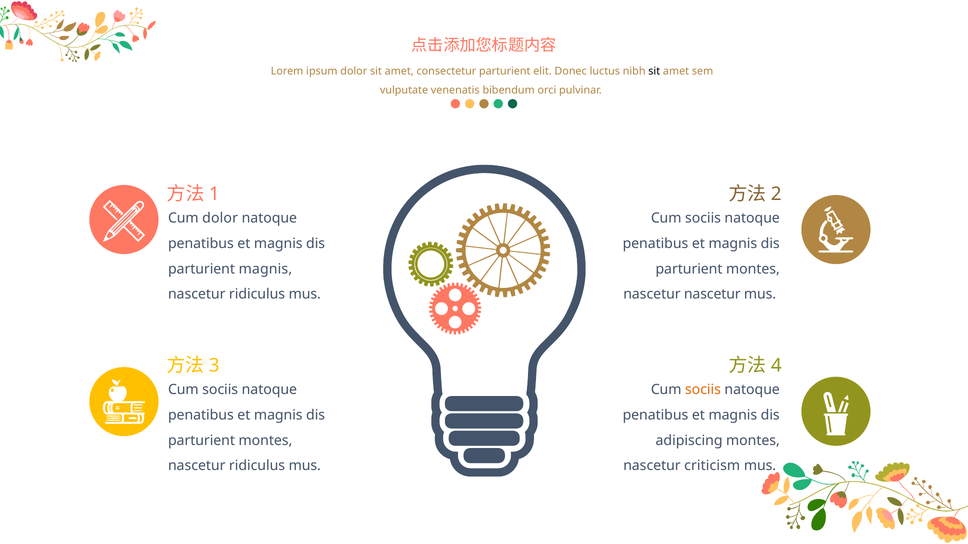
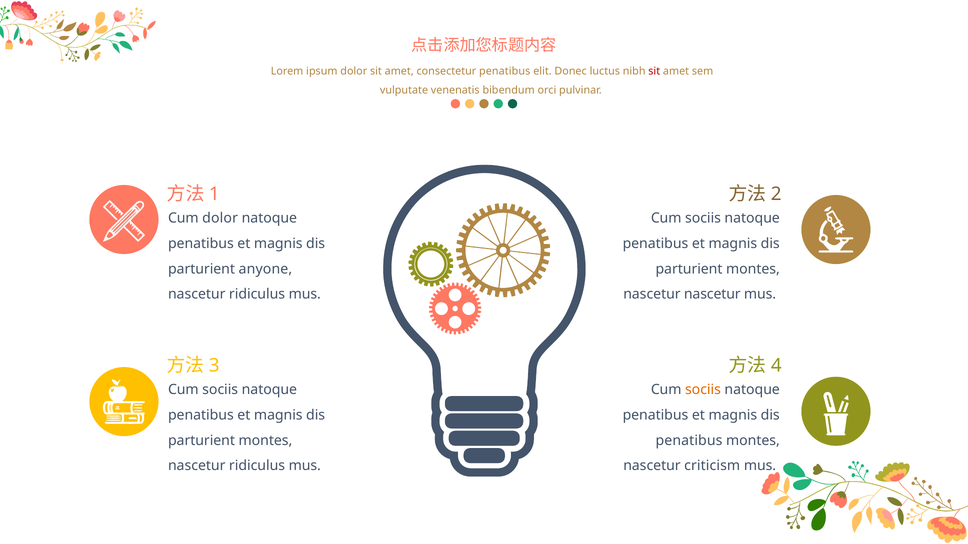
consectetur parturient: parturient -> penatibus (505, 71)
sit colour: black -> red (654, 71)
parturient magnis: magnis -> anyone (265, 269)
adipiscing: adipiscing -> penatibus (689, 441)
